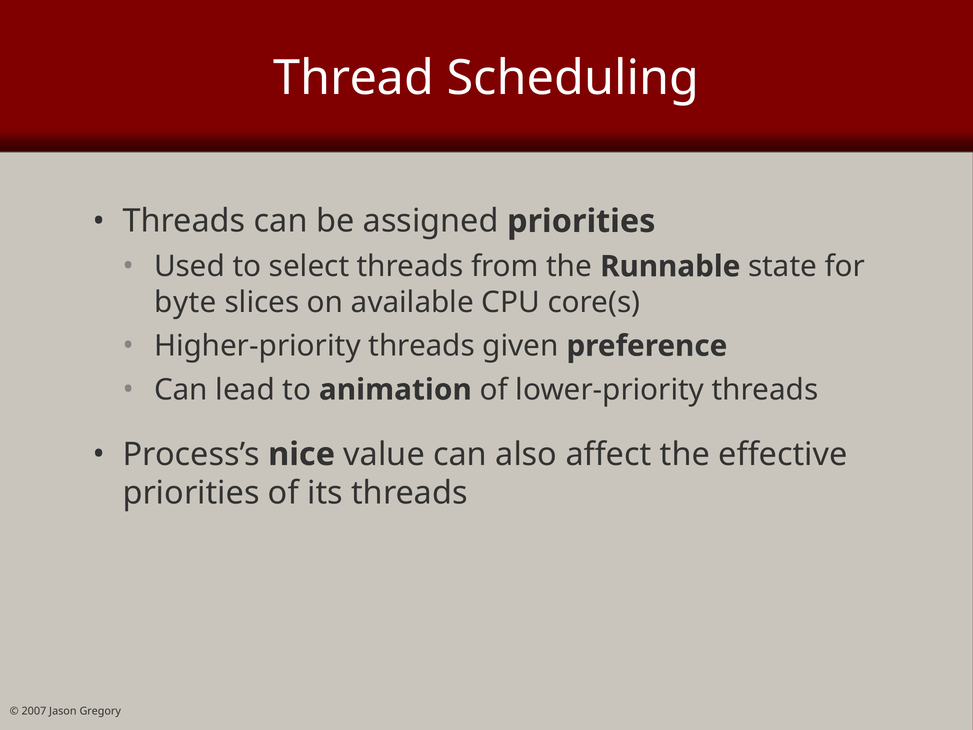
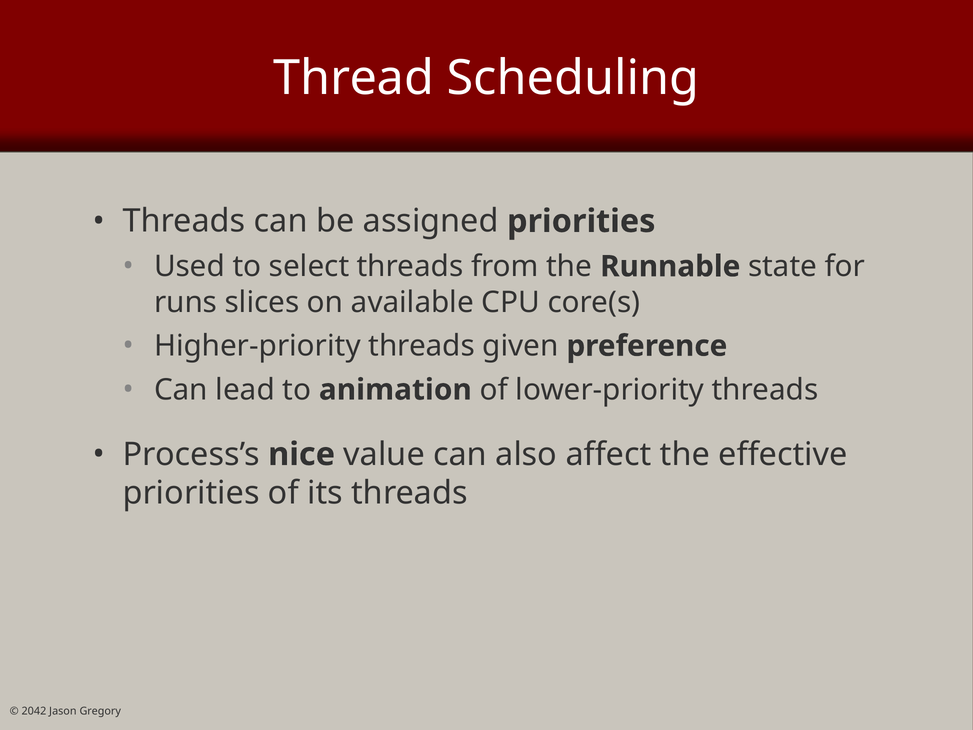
byte: byte -> runs (186, 302)
2007: 2007 -> 2042 (34, 711)
